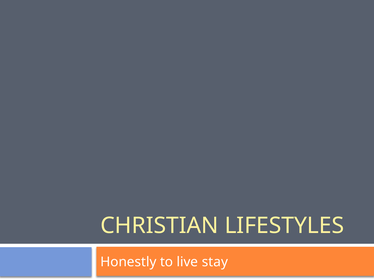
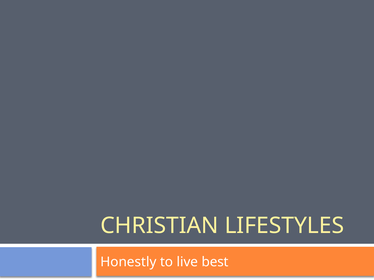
stay: stay -> best (215, 262)
